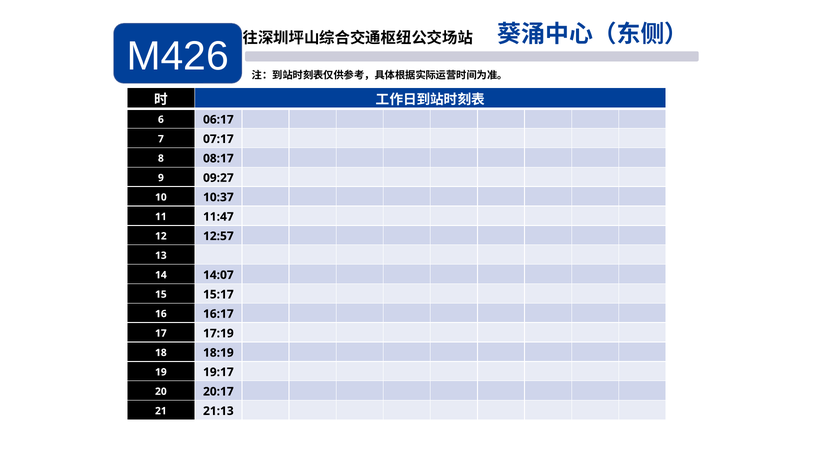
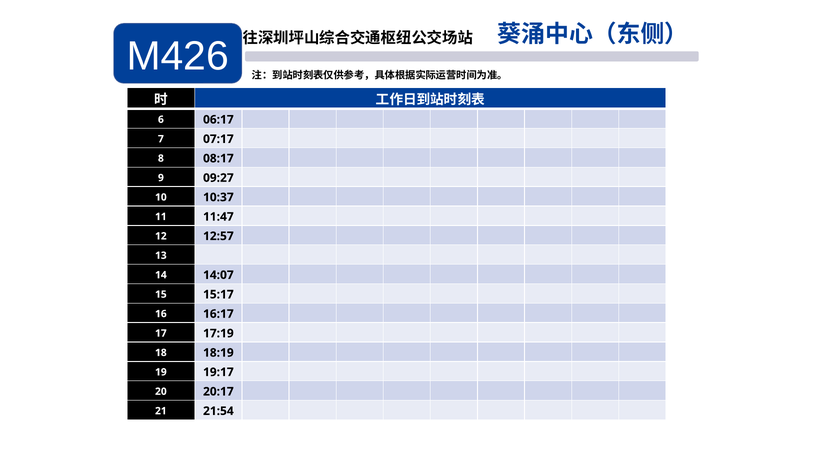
21:13: 21:13 -> 21:54 (218, 412)
